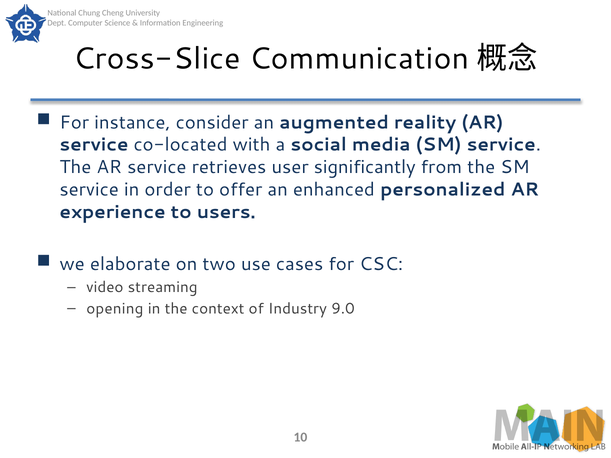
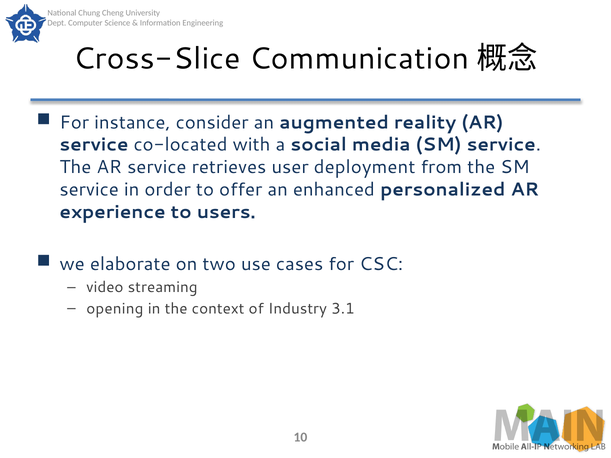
significantly: significantly -> deployment (365, 167)
9.0: 9.0 -> 3.1 (343, 309)
